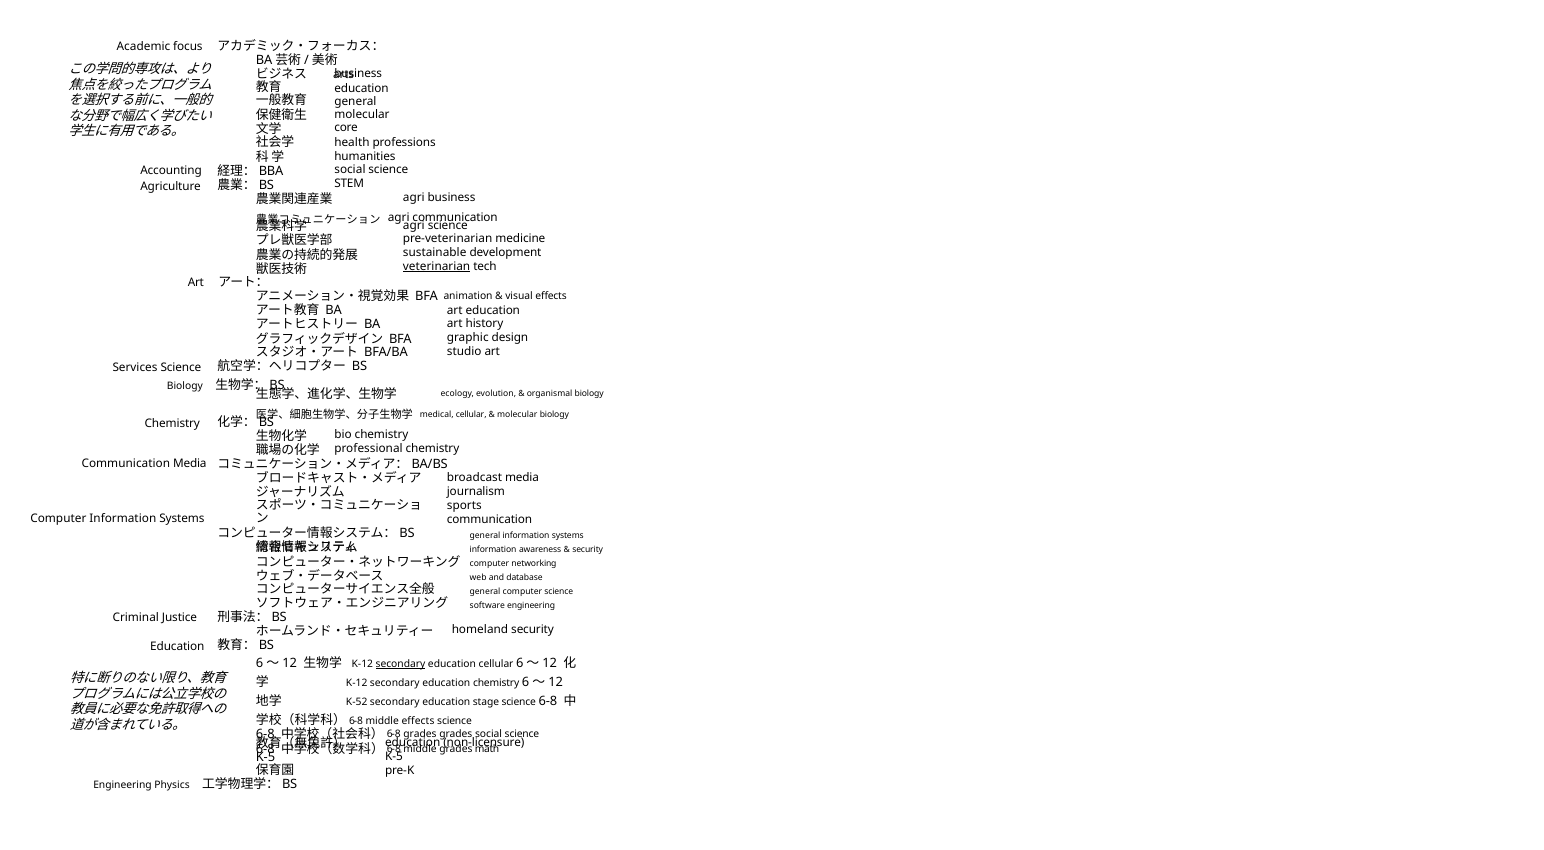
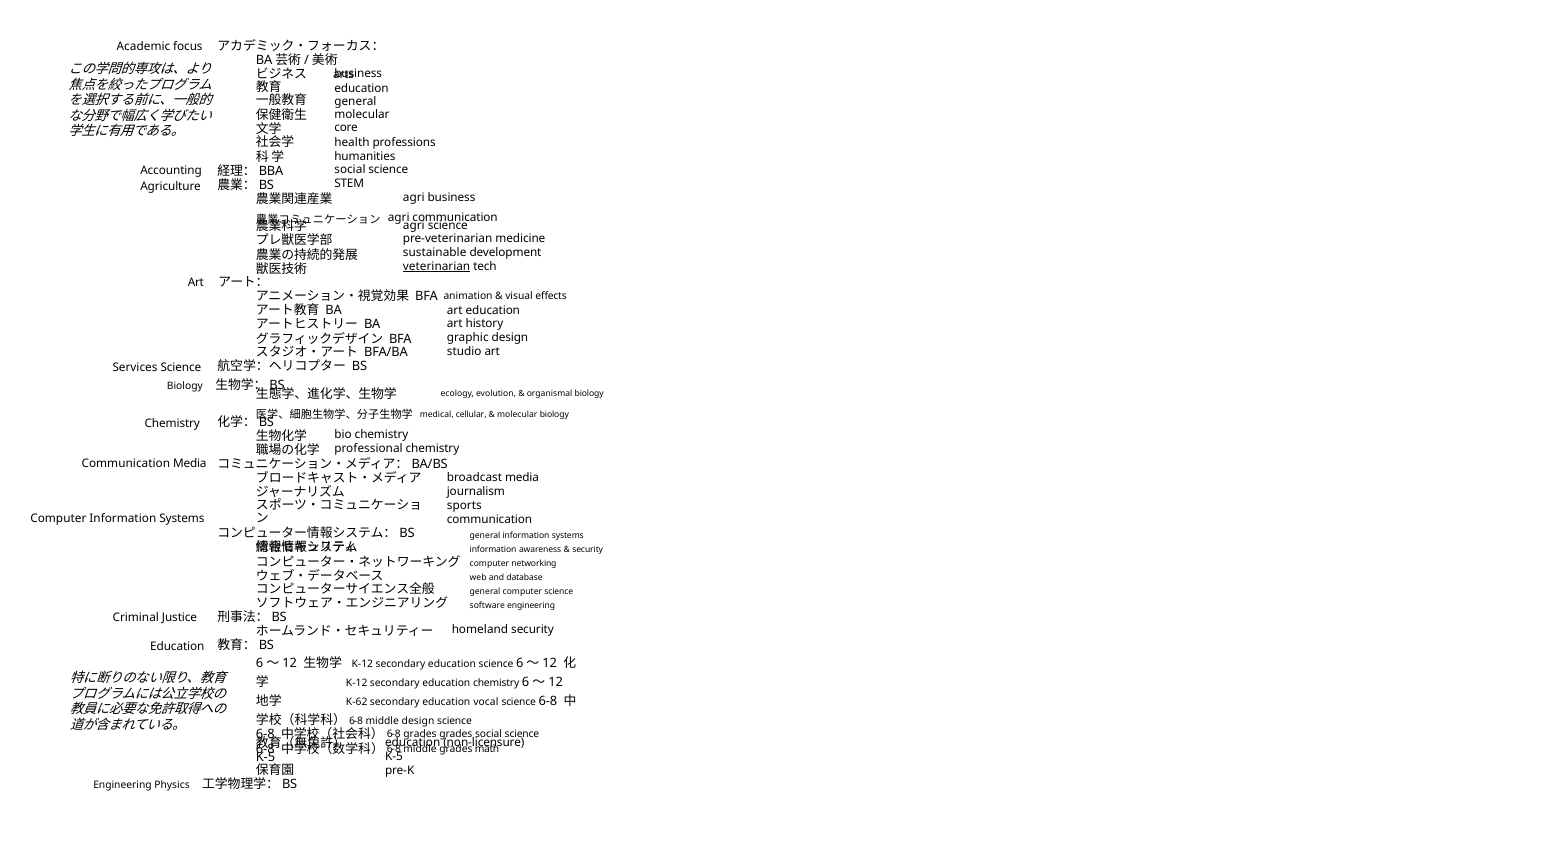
secondary underline: present -> none (400, 664)
education cellular: cellular -> science (496, 664)
K-52: K-52 -> K-62 (357, 702)
stage: stage -> vocal (486, 702)
middle effects: effects -> design (418, 721)
